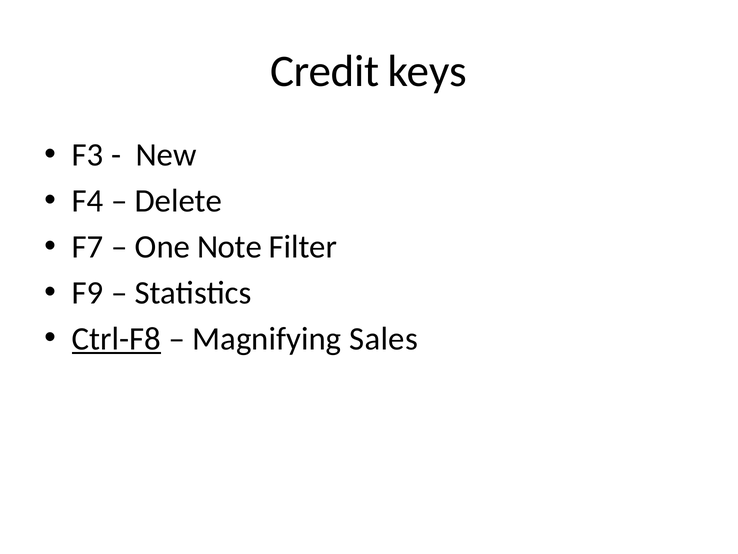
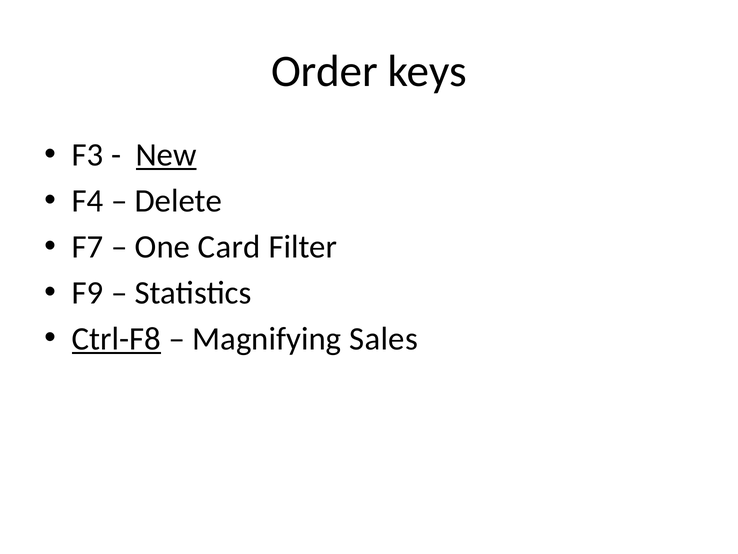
Credit: Credit -> Order (324, 71)
New underline: none -> present (166, 155)
Note: Note -> Card (229, 247)
